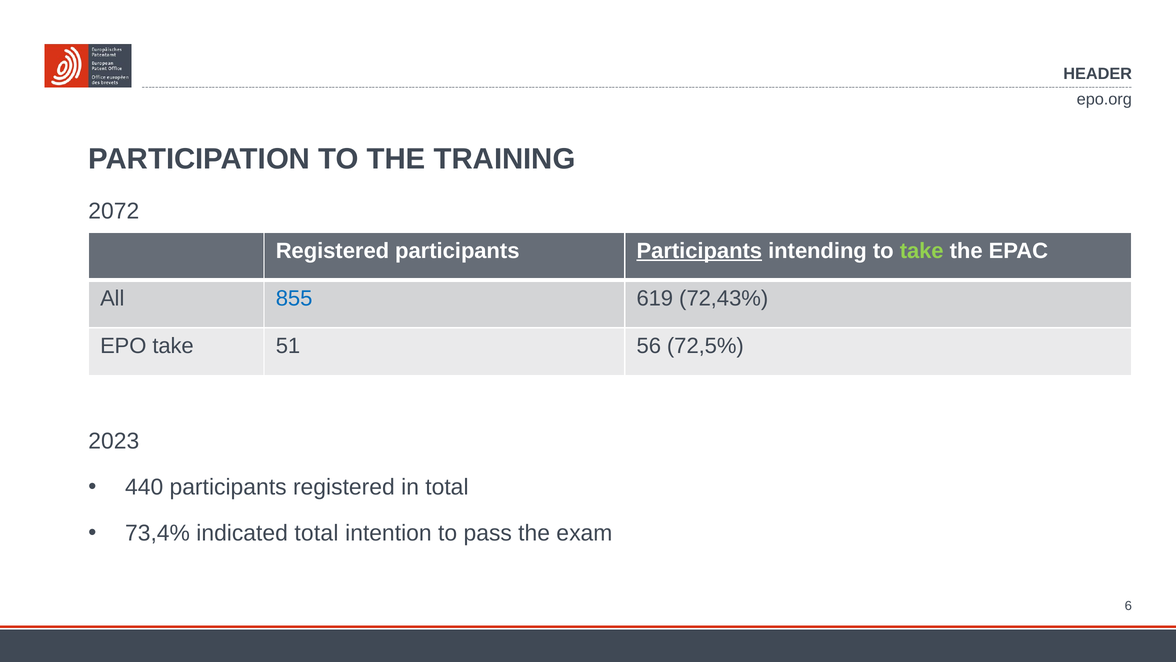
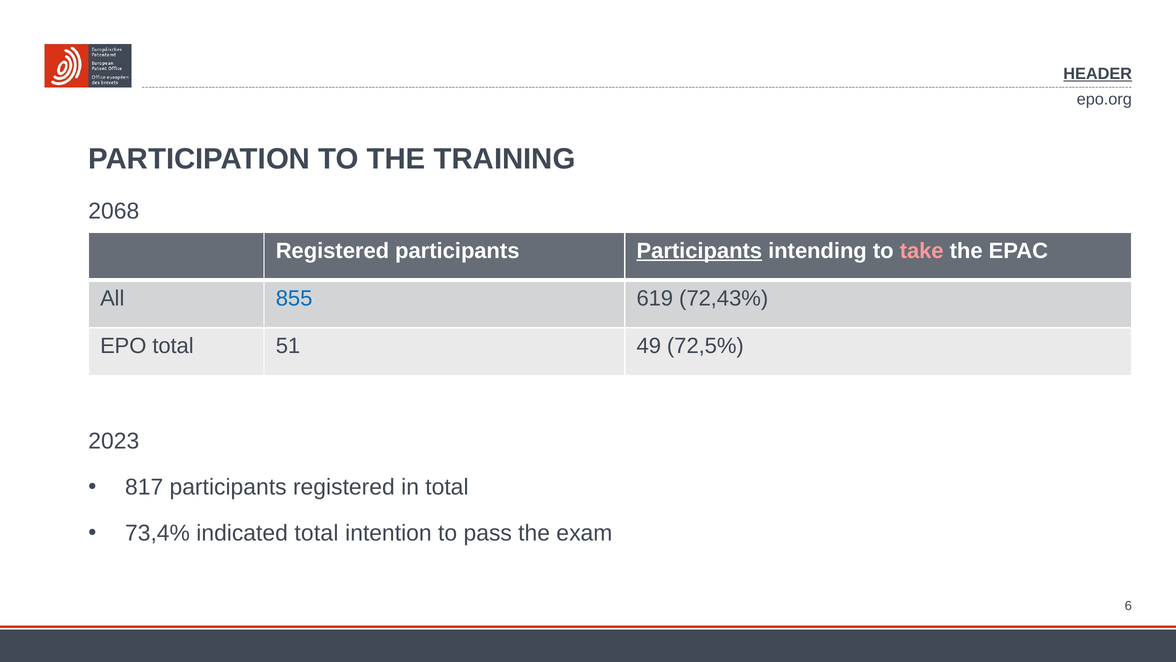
HEADER underline: none -> present (1098, 74)
2072: 2072 -> 2068 (114, 211)
take colour: light green -> pink (922, 251)
EPO take: take -> total (173, 346)
56: 56 -> 49 (649, 346)
440: 440 -> 817 (144, 487)
